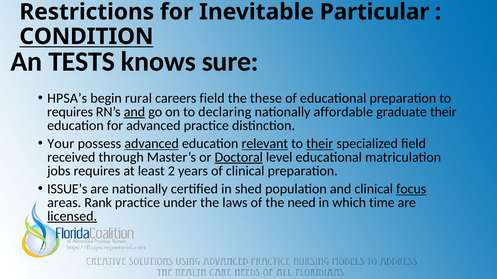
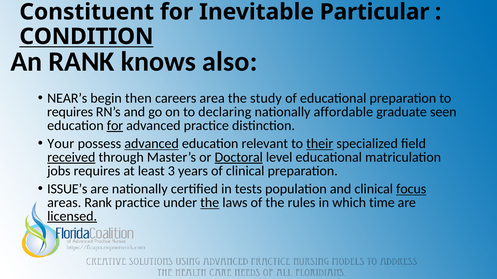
Restrictions: Restrictions -> Constituent (87, 12)
An TESTS: TESTS -> RANK (82, 62)
sure: sure -> also (230, 62)
HPSA’s: HPSA’s -> NEAR’s (67, 98)
rural: rural -> then (138, 98)
careers field: field -> area (212, 98)
these: these -> study (266, 98)
and underline: present -> none (134, 112)
graduate their: their -> seen (443, 112)
for underline: none -> present (115, 126)
relevant underline: present -> none (265, 144)
received underline: none -> present (71, 158)
2: 2 -> 3 (171, 171)
shed: shed -> tests (248, 189)
the underline: none -> present (210, 203)
need: need -> rules (302, 203)
